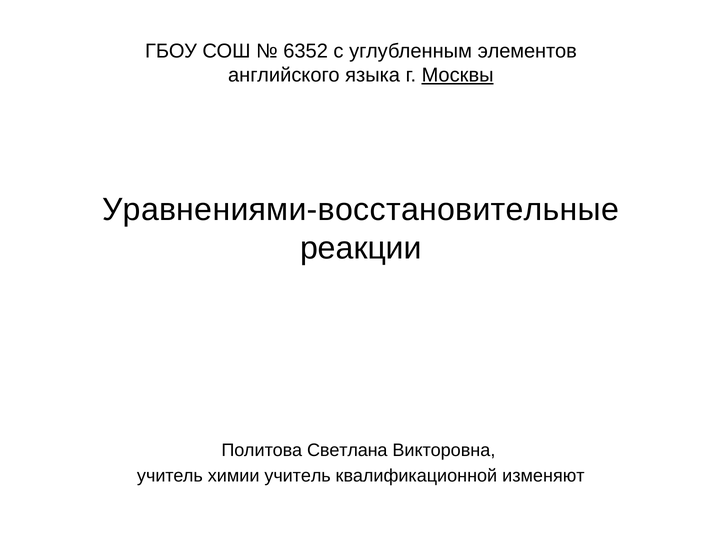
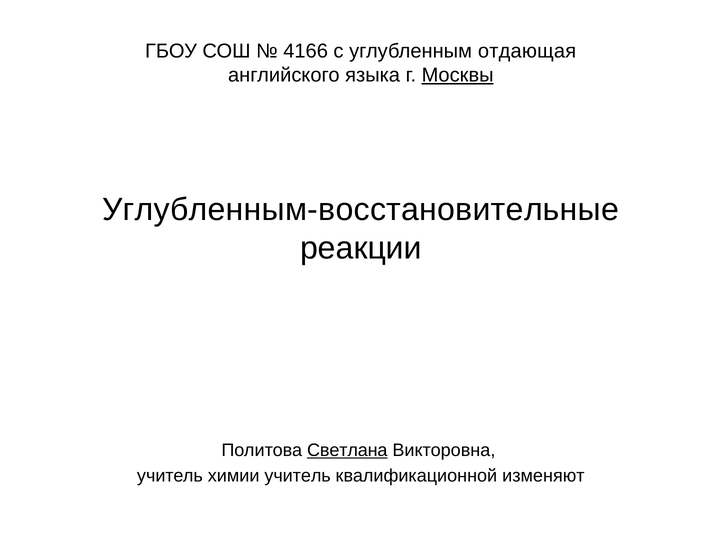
6352: 6352 -> 4166 (306, 51)
элементов: элементов -> отдающая (527, 51)
Уравнениями-восстановительные: Уравнениями-восстановительные -> Углубленным-восстановительные (361, 209)
Светлана underline: none -> present (347, 450)
